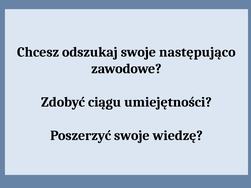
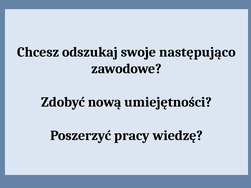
ciągu: ciągu -> nową (105, 102)
Poszerzyć swoje: swoje -> pracy (132, 136)
